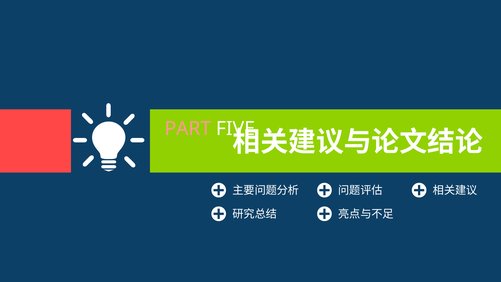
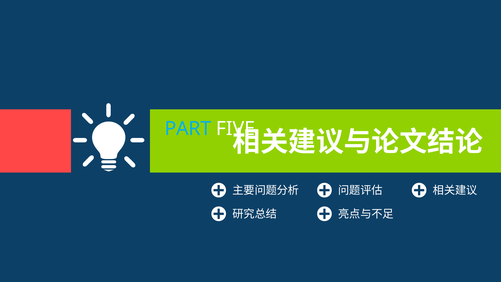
PART colour: pink -> light blue (188, 129)
